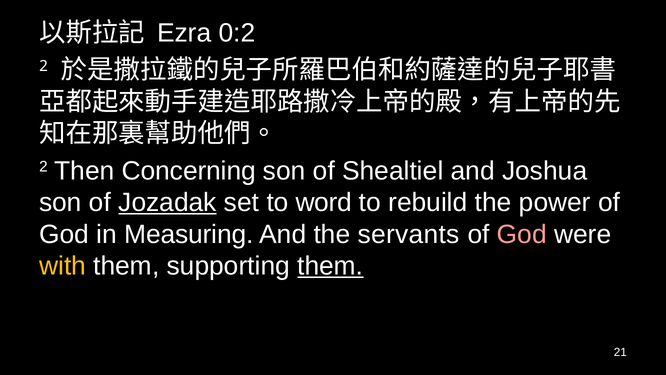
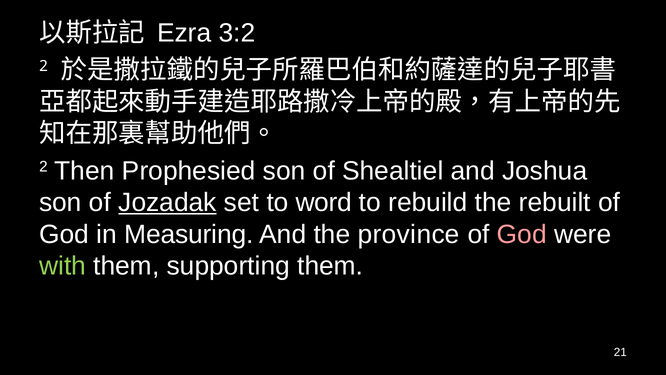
0:2: 0:2 -> 3:2 (237, 33)
Concerning: Concerning -> Prophesied (189, 171)
power: power -> rebuilt (555, 202)
servants: servants -> province (409, 234)
with colour: yellow -> light green (63, 266)
them underline: present -> none (330, 266)
